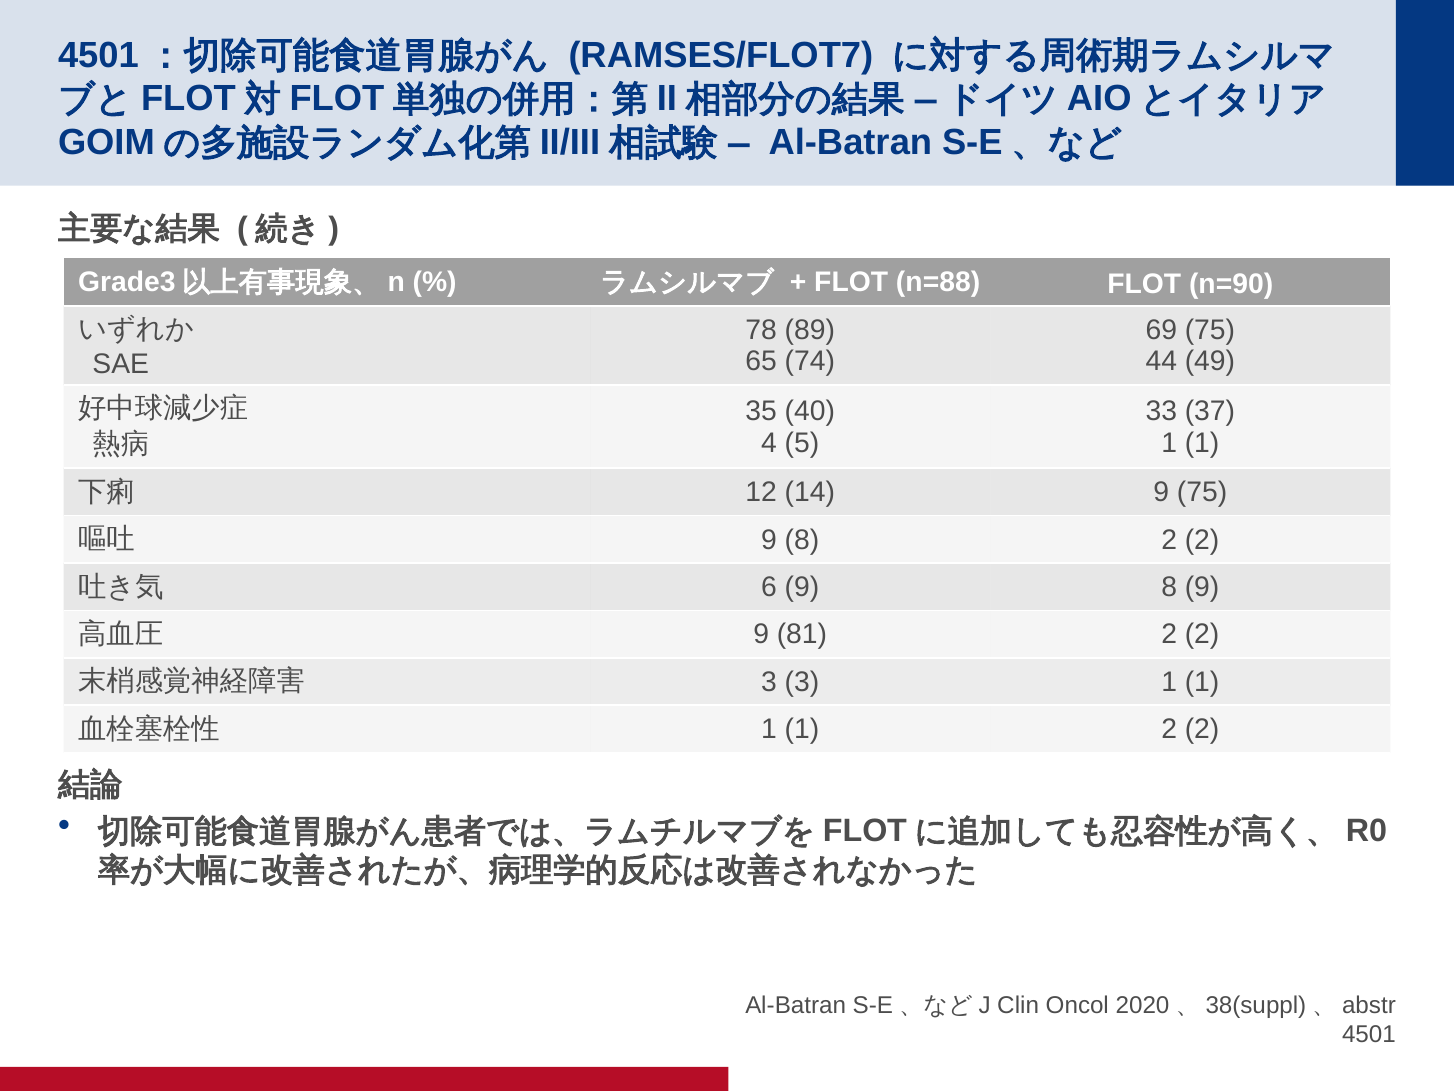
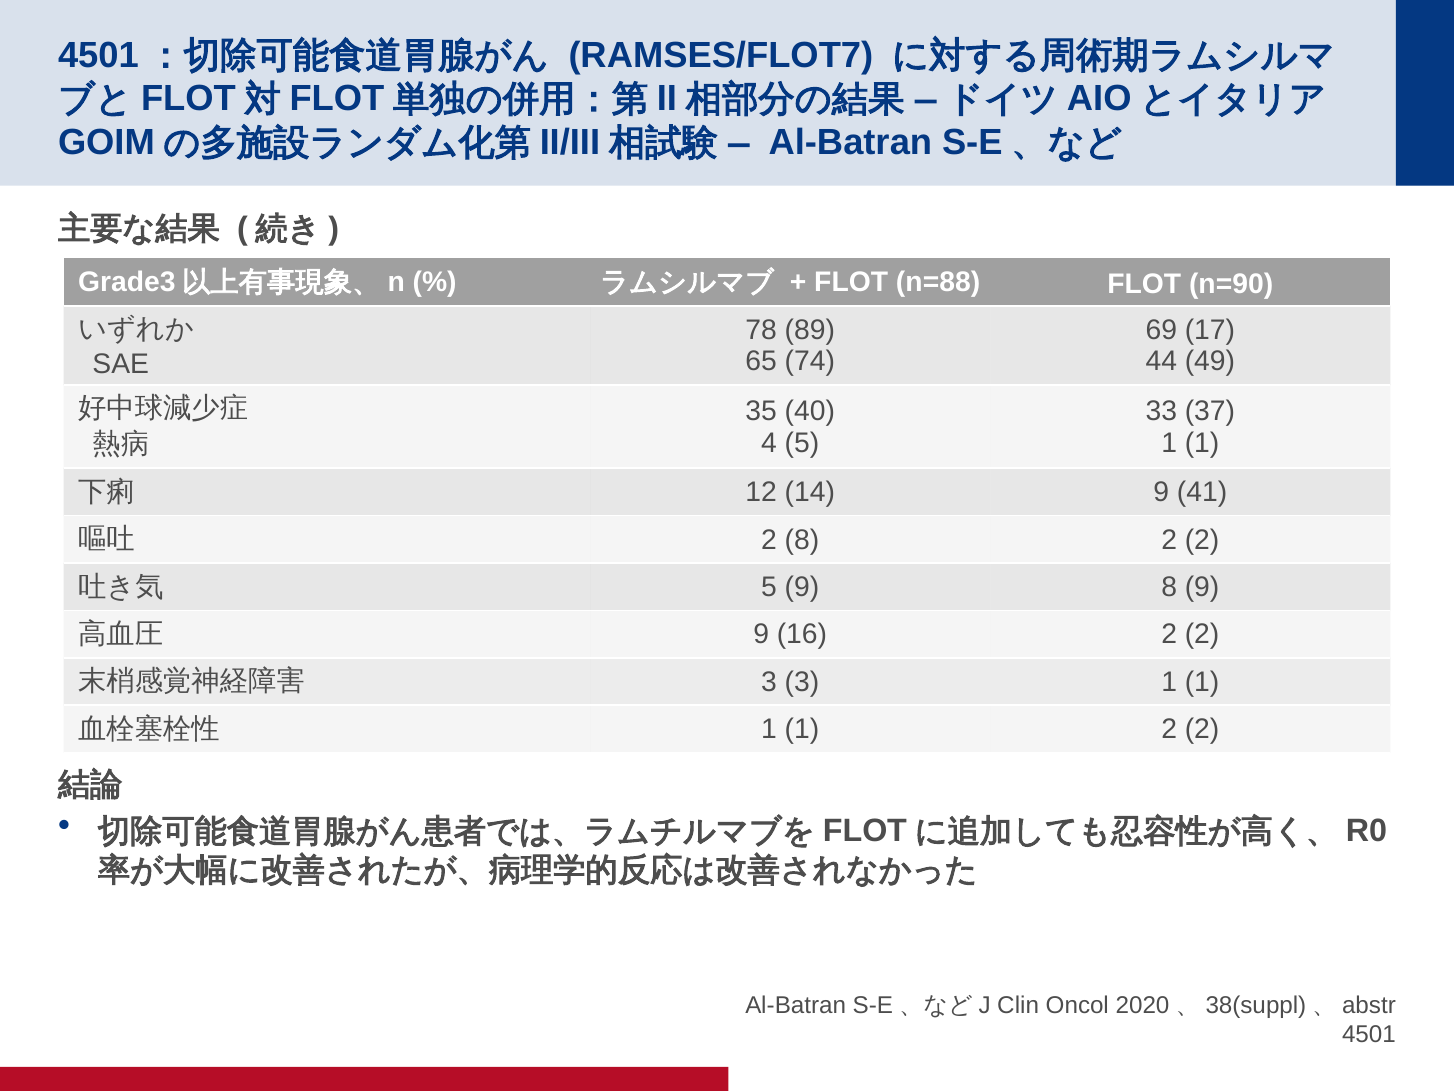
69 75: 75 -> 17 (1210, 330)
9 75: 75 -> 41 (1202, 492)
9: 9 -> 2 (769, 540)
6: 6 -> 5 (769, 587)
81: 81 -> 16 (802, 634)
